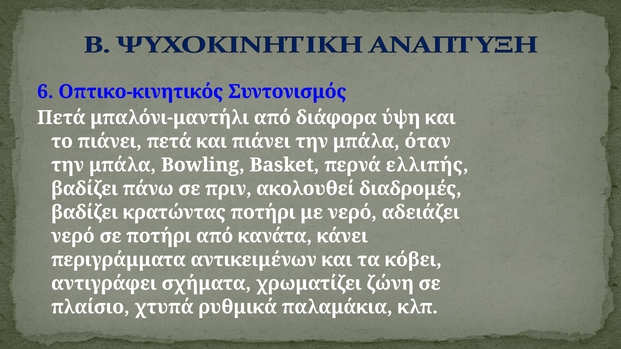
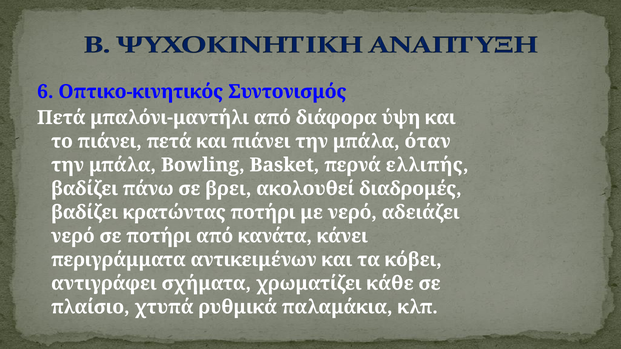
πριν: πριν -> βρει (228, 189)
ζώνη: ζώνη -> κάθε (390, 284)
